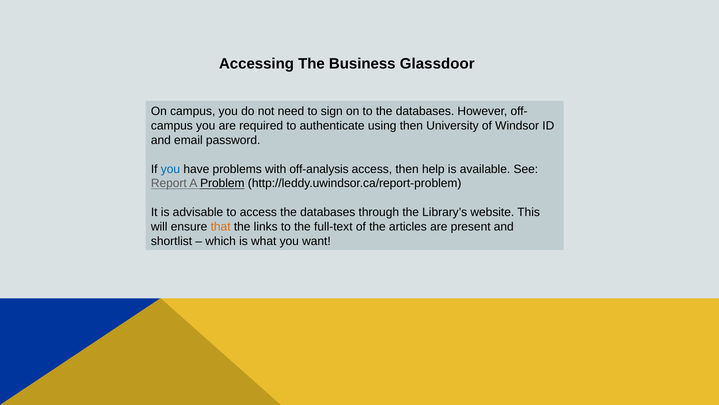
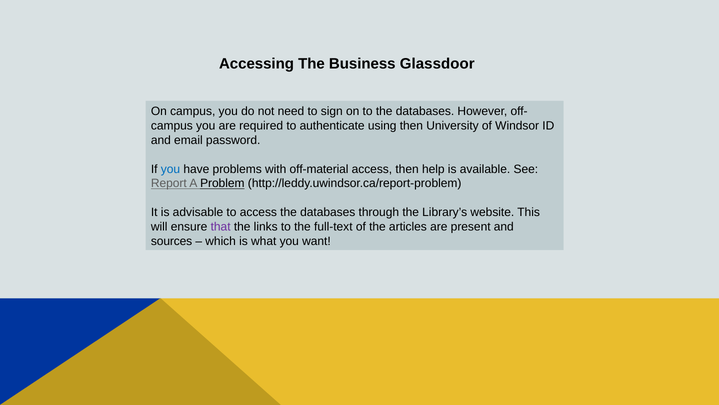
off-analysis: off-analysis -> off-material (319, 169)
that colour: orange -> purple (221, 226)
shortlist: shortlist -> sources (172, 241)
